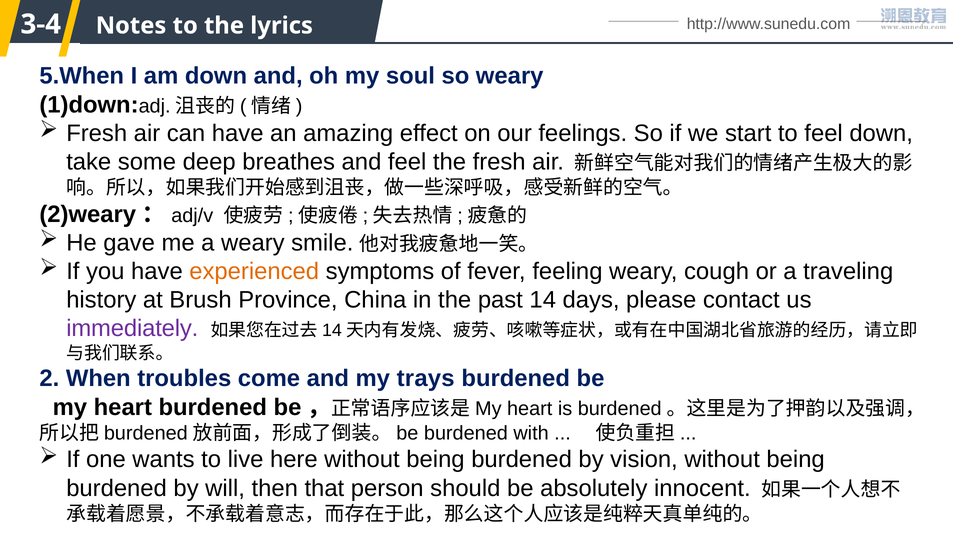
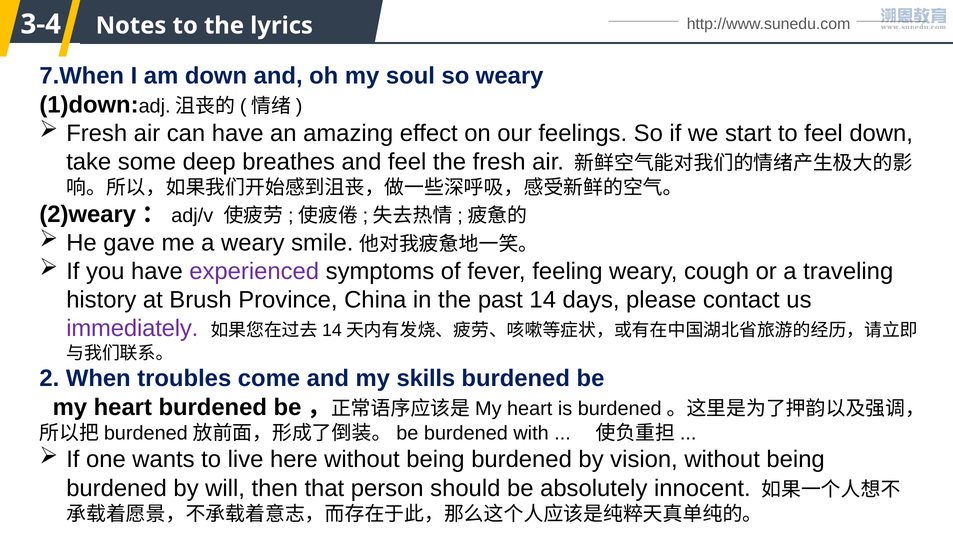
5.When: 5.When -> 7.When (82, 76)
experienced colour: orange -> purple (254, 271)
trays: trays -> skills (426, 379)
